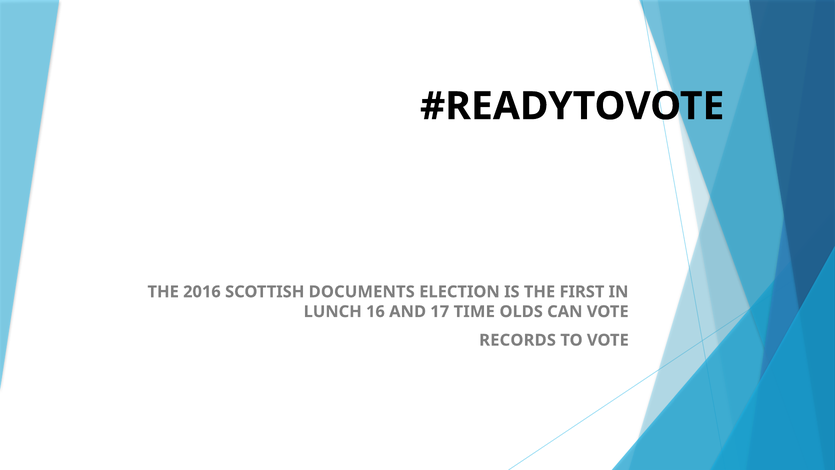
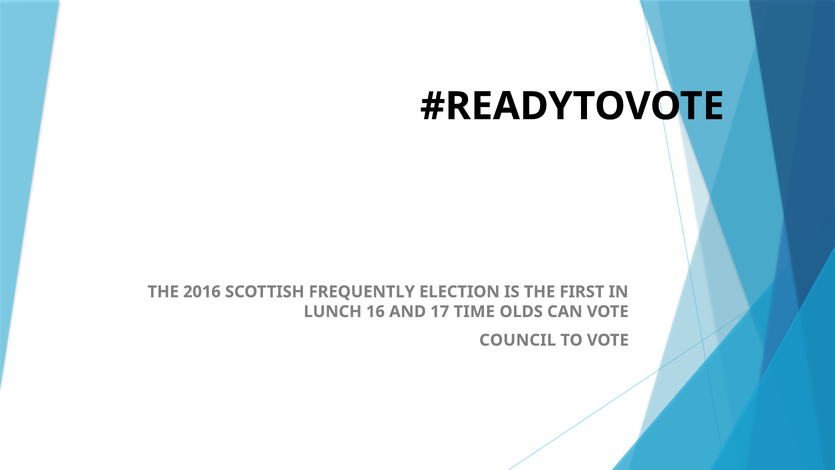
DOCUMENTS: DOCUMENTS -> FREQUENTLY (362, 292)
RECORDS: RECORDS -> COUNCIL (518, 340)
